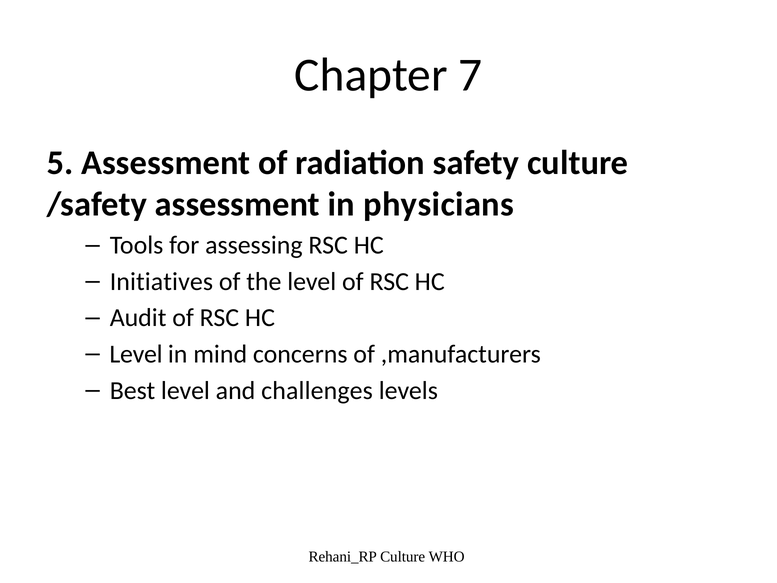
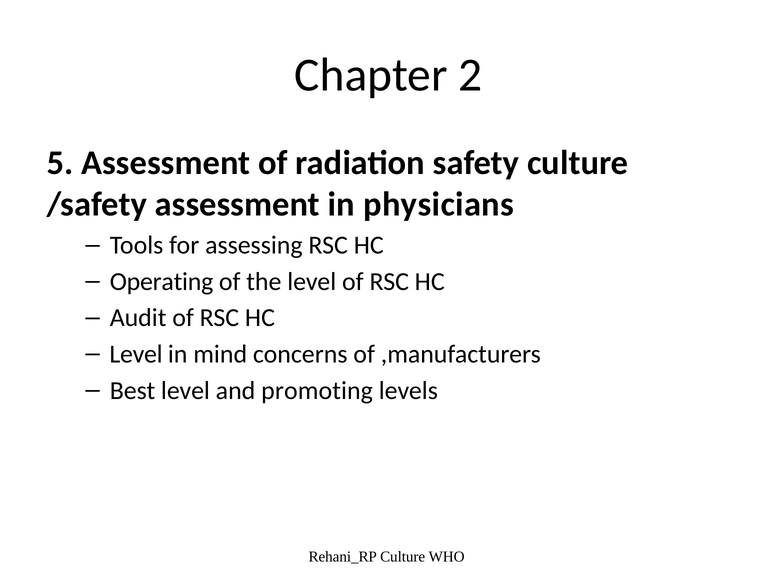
7: 7 -> 2 (470, 75)
Initiatives: Initiatives -> Operating (162, 282)
challenges: challenges -> promoting (317, 390)
